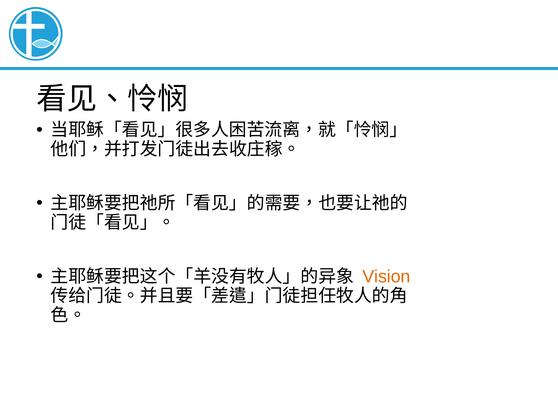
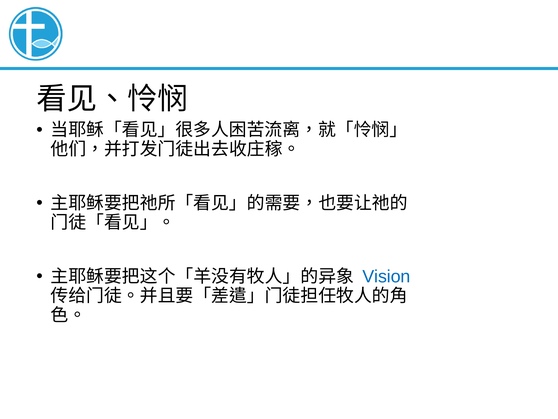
Vision colour: orange -> blue (386, 276)
